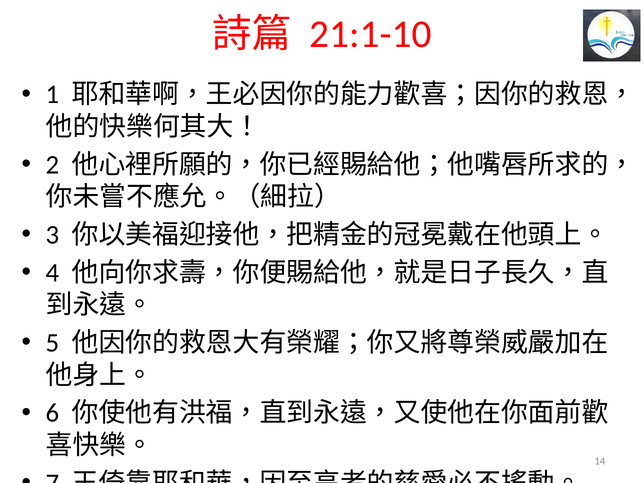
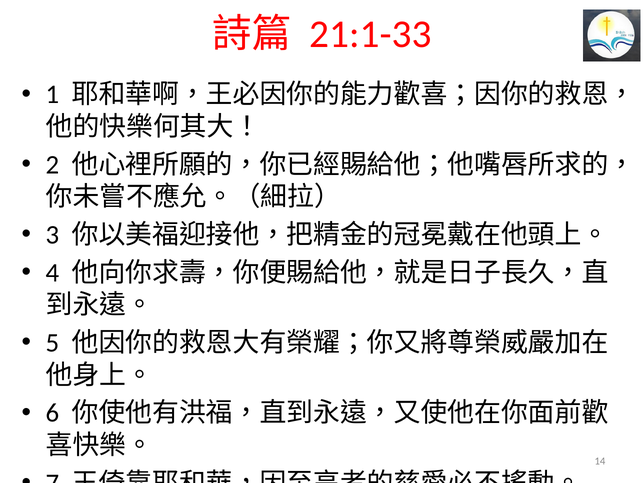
21:1-10: 21:1-10 -> 21:1-33 (370, 34)
